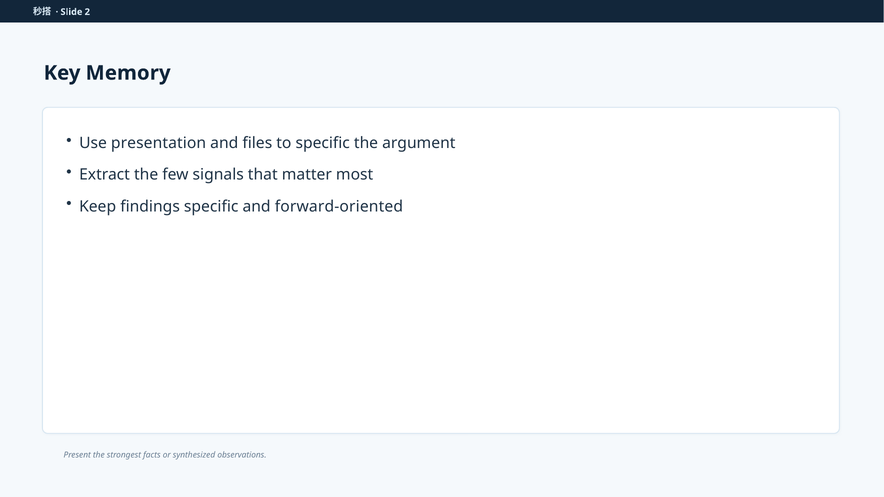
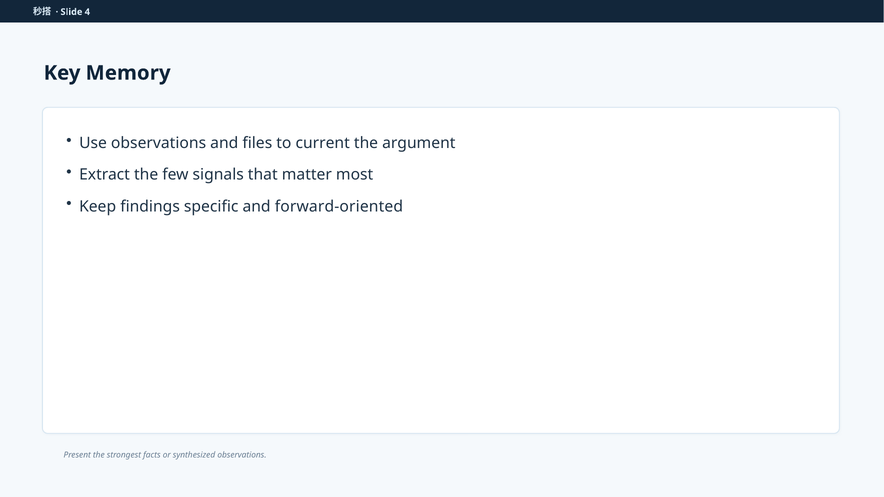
2: 2 -> 4 (87, 12)
Use presentation: presentation -> observations (159, 143)
to specific: specific -> current (323, 143)
